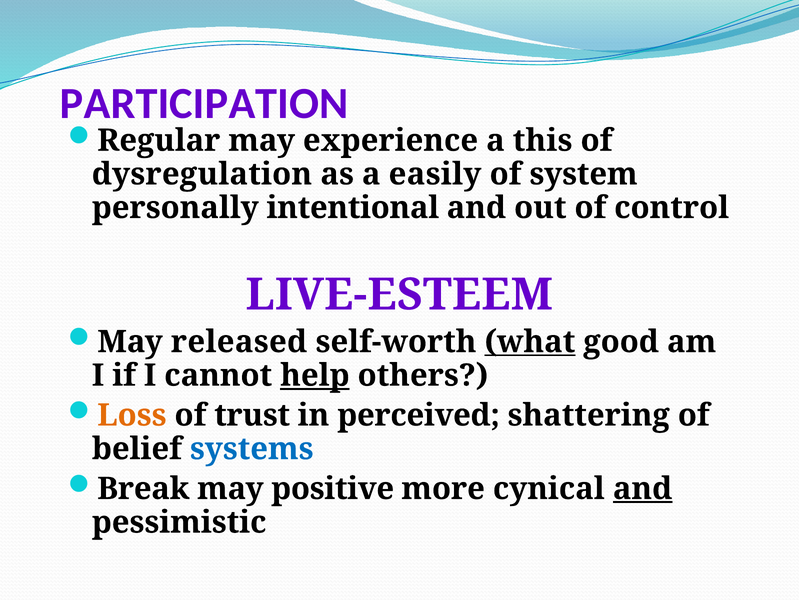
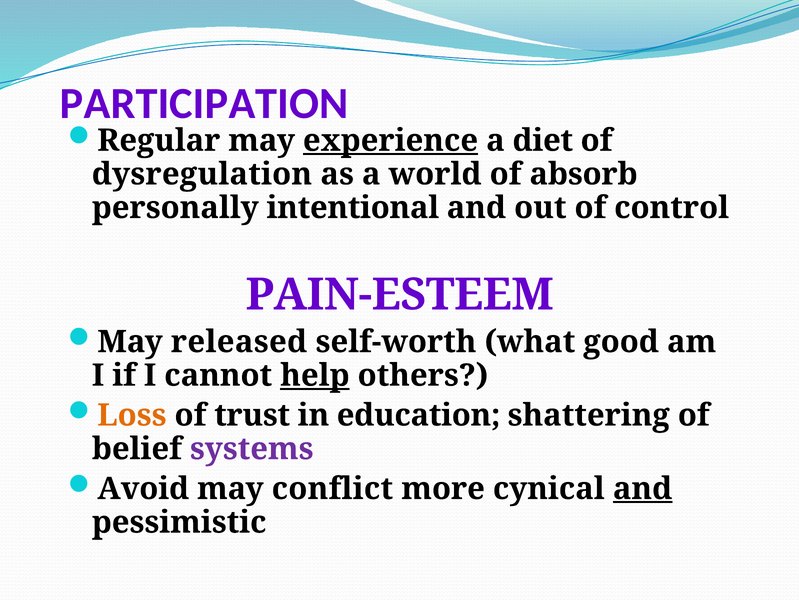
experience underline: none -> present (390, 140)
this: this -> diet (543, 140)
easily: easily -> world (435, 174)
system: system -> absorb (584, 174)
LIVE-ESTEEM: LIVE-ESTEEM -> PAIN-ESTEEM (400, 294)
what underline: present -> none (530, 341)
perceived: perceived -> education (419, 415)
systems colour: blue -> purple (252, 448)
Break: Break -> Avoid (143, 488)
positive: positive -> conflict (332, 488)
